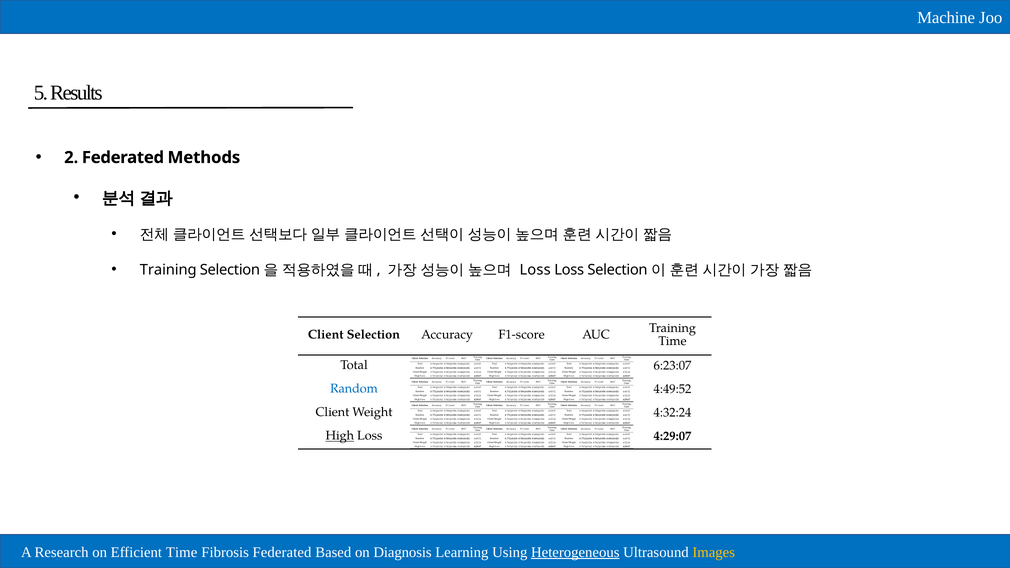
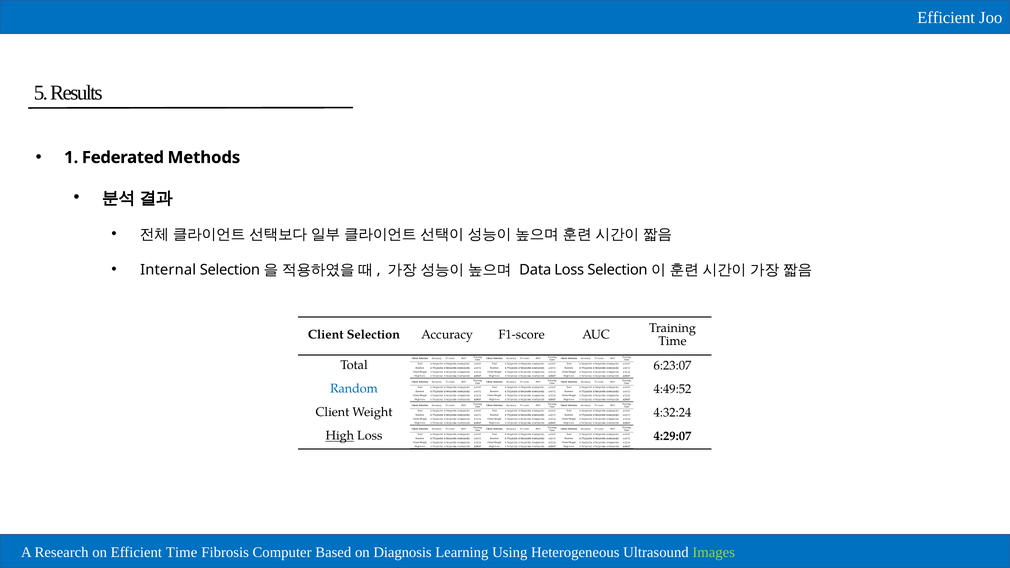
Machine: Machine -> Efficient (946, 18)
2: 2 -> 1 (71, 158)
Training: Training -> Internal (168, 270)
Loss: Loss -> Data (535, 270)
Fibrosis Federated: Federated -> Computer (282, 552)
Heterogeneous underline: present -> none (575, 552)
Images colour: yellow -> light green (714, 552)
